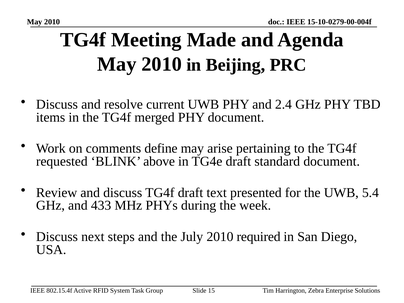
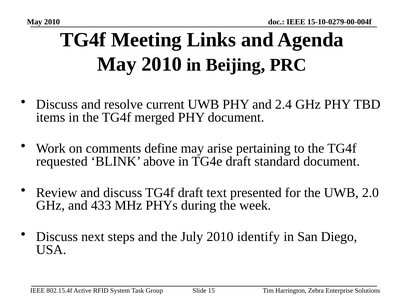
Made: Made -> Links (211, 40)
5.4: 5.4 -> 2.0 (370, 193)
required: required -> identify (258, 237)
